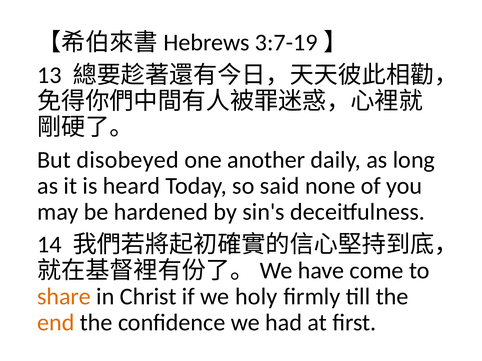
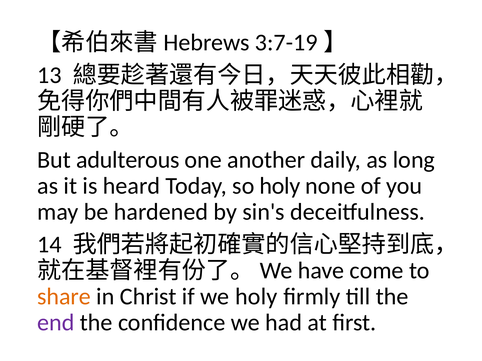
disobeyed: disobeyed -> adulterous (128, 160)
so said: said -> holy (280, 186)
end colour: orange -> purple (56, 323)
